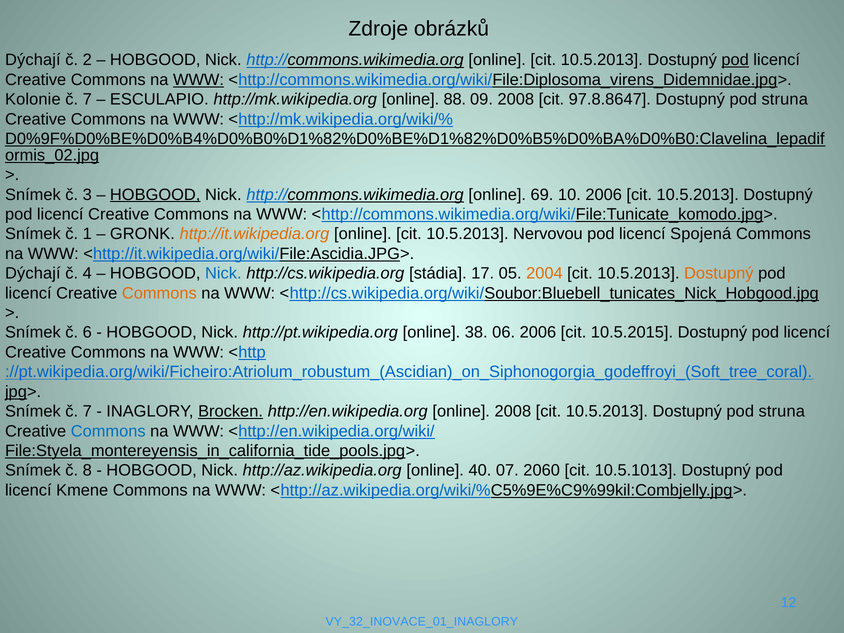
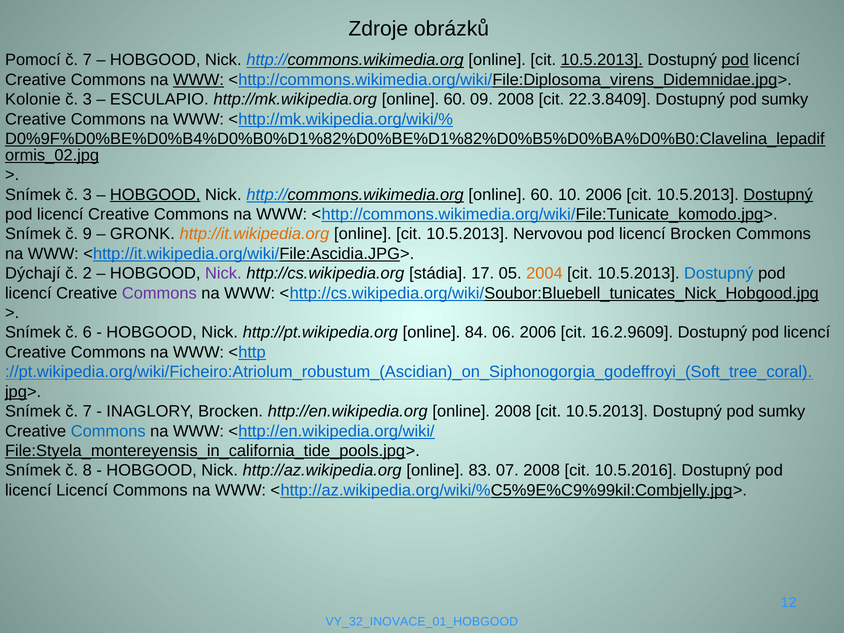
Dýchají: Dýchají -> Pomocí (33, 60)
2: 2 -> 7 (87, 60)
10.5.2013 underline: none -> present (602, 60)
7: 7 -> 3 (87, 99)
http://mk.wikipedia.org online 88: 88 -> 60 (455, 99)
97.8.8647: 97.8.8647 -> 22.3.8409 (610, 99)
struna: struna -> sumky (785, 99)
http://commons.wikimedia.org online 69: 69 -> 60 (542, 195)
Dostupný underline: none -> present (778, 195)
1: 1 -> 9 (87, 234)
licencí Spojená: Spojená -> Brocken (701, 234)
4: 4 -> 2 (87, 273)
Nick colour: blue -> purple (223, 273)
Dostupný colour: orange -> blue (719, 273)
Commons colour: orange -> purple (159, 293)
38: 38 -> 84 (476, 333)
10.5.2015: 10.5.2015 -> 16.2.9609 (632, 333)
Brocken underline: present -> none (231, 411)
10.5.2013 Dostupný pod struna: struna -> sumky (782, 411)
40: 40 -> 83 (480, 471)
07 2060: 2060 -> 2008 (542, 471)
10.5.1013: 10.5.1013 -> 10.5.2016 (636, 471)
licencí Kmene: Kmene -> Licencí (82, 490)
VY_32_INOVACE_01_INAGLORY: VY_32_INOVACE_01_INAGLORY -> VY_32_INOVACE_01_HOBGOOD (422, 622)
